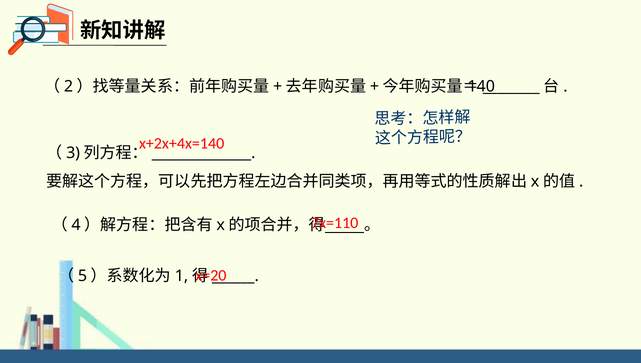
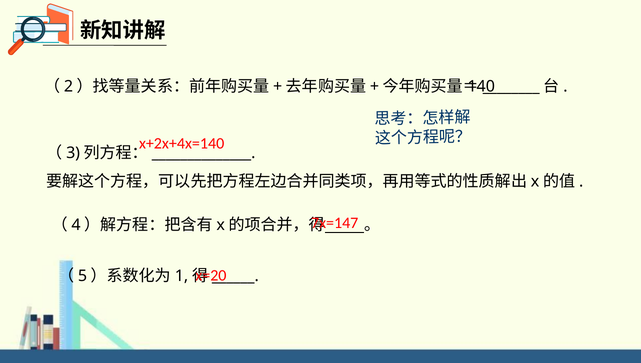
7x=110: 7x=110 -> 7x=147 (335, 223)
